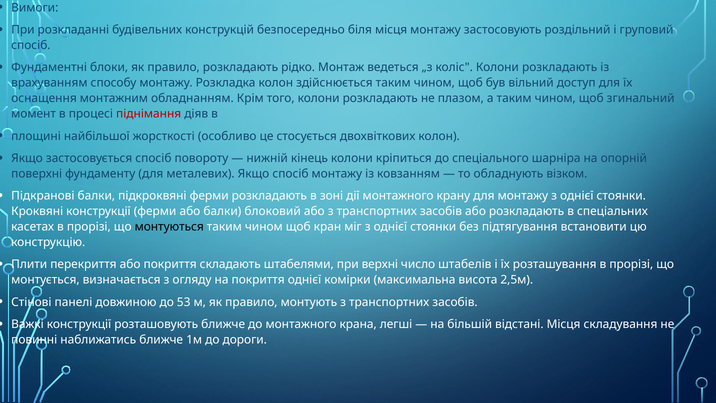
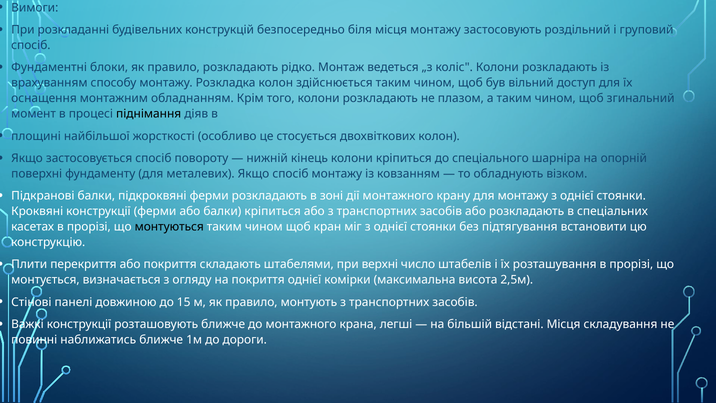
піднімання colour: red -> black (149, 114)
балки блоковий: блоковий -> кріпиться (273, 211)
53: 53 -> 15 (184, 302)
